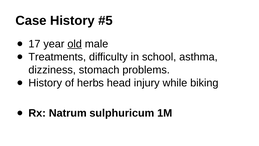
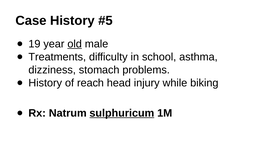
17: 17 -> 19 (34, 44)
herbs: herbs -> reach (91, 83)
sulphuricum underline: none -> present (122, 113)
